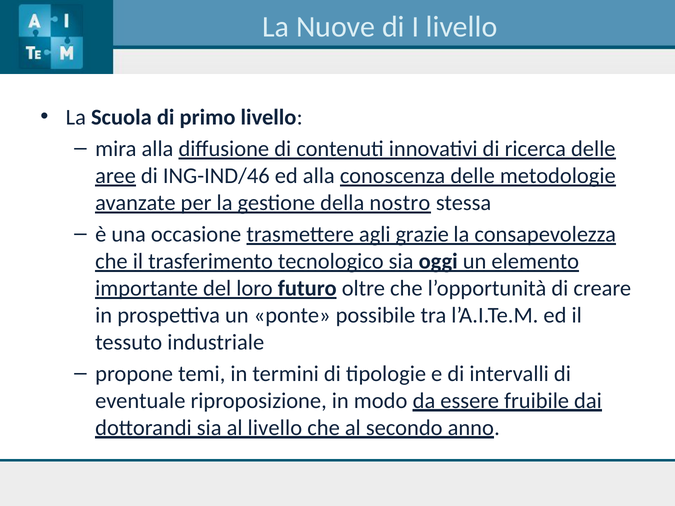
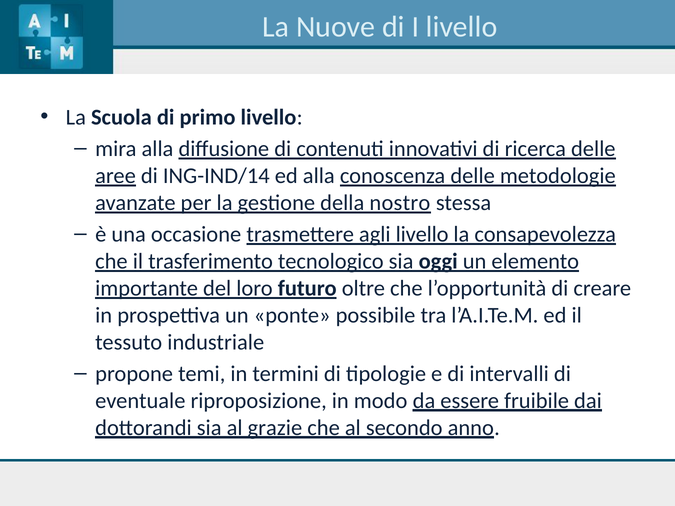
ING-IND/46: ING-IND/46 -> ING-IND/14 (216, 176)
agli grazie: grazie -> livello (422, 234)
al livello: livello -> grazie (275, 428)
